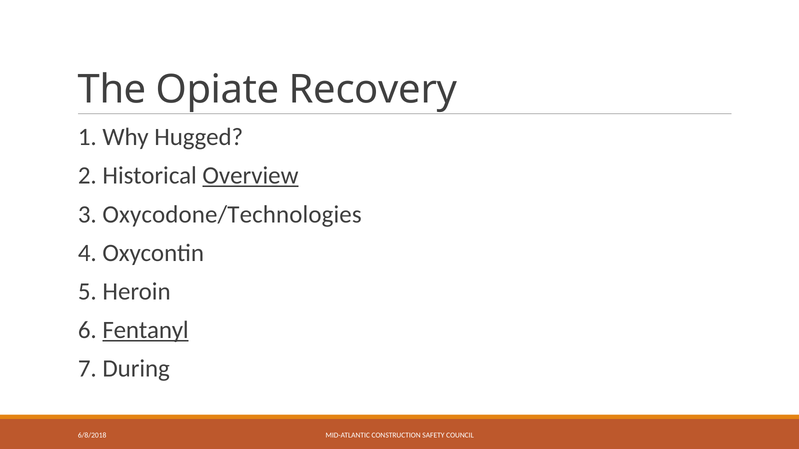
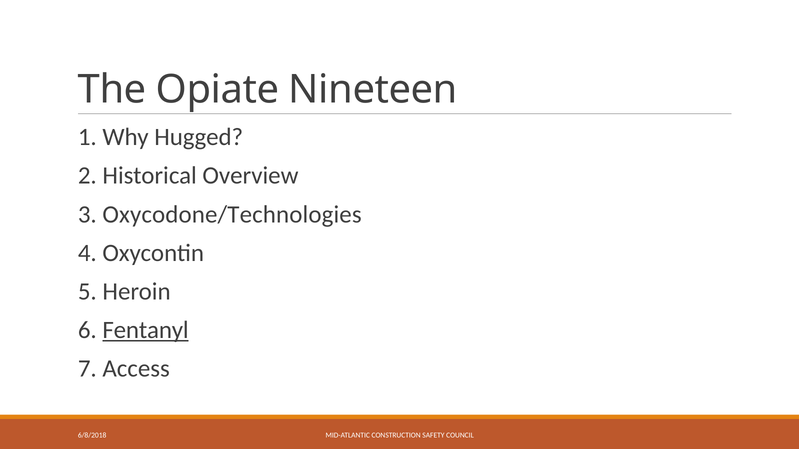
Recovery: Recovery -> Nineteen (373, 90)
Overview underline: present -> none (250, 176)
During: During -> Access (136, 369)
